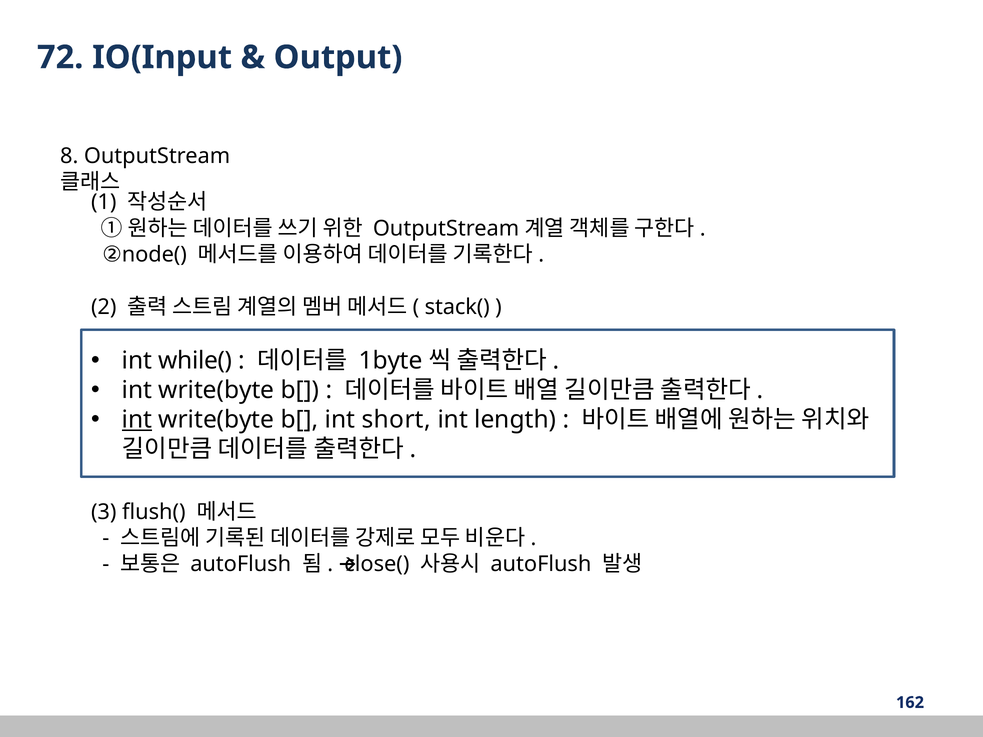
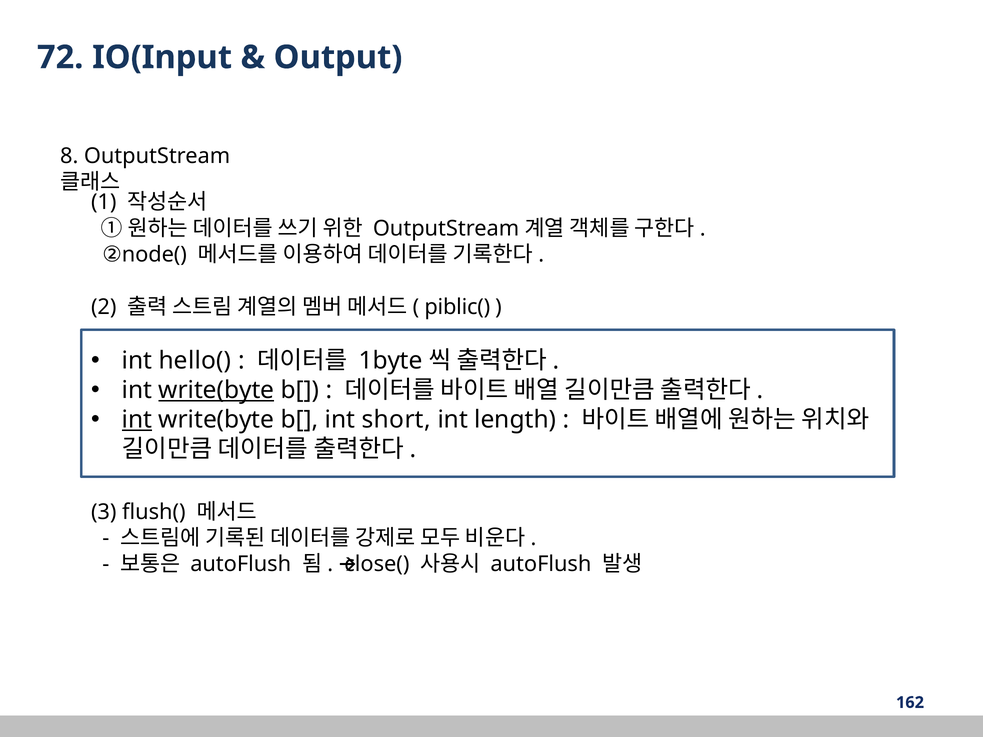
stack(: stack( -> piblic( (457, 307)
while(: while( -> hello( (195, 361)
write(byte underline: none -> present (216, 390)
